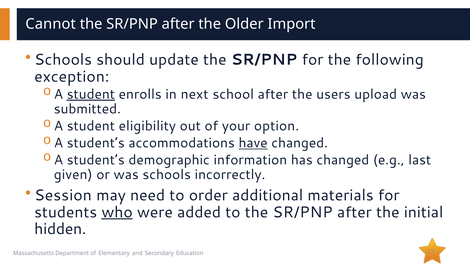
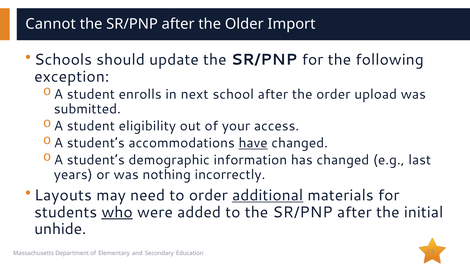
student underline: present -> none (91, 94)
the users: users -> order (333, 94)
option: option -> access (277, 126)
given: given -> years (73, 175)
was schools: schools -> nothing (167, 175)
Session: Session -> Layouts (63, 196)
additional underline: none -> present (268, 196)
hidden: hidden -> unhide (60, 229)
